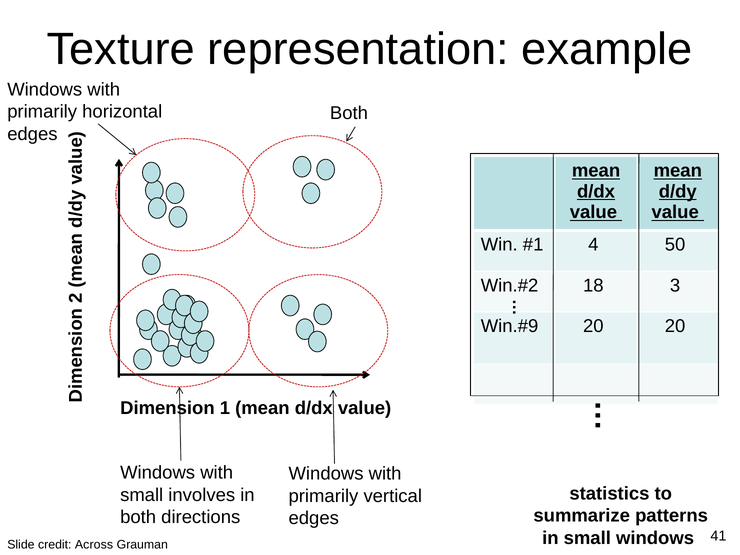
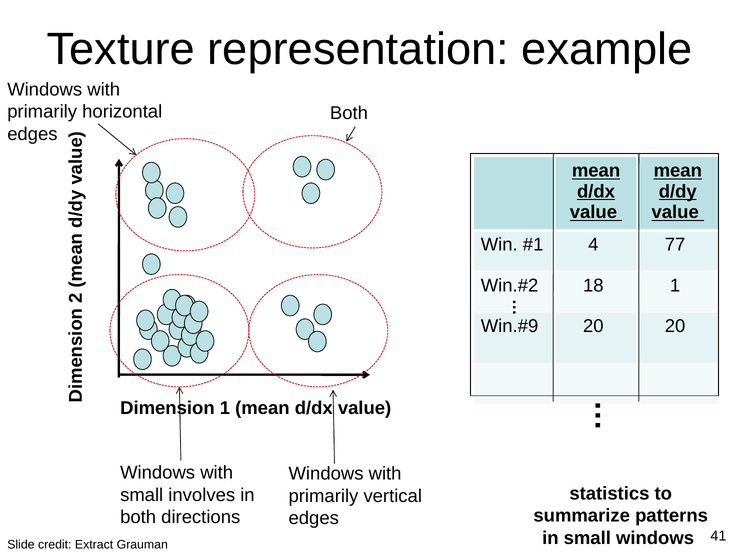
50: 50 -> 77 (675, 245)
18 3: 3 -> 1 (675, 286)
Across: Across -> Extract (94, 544)
